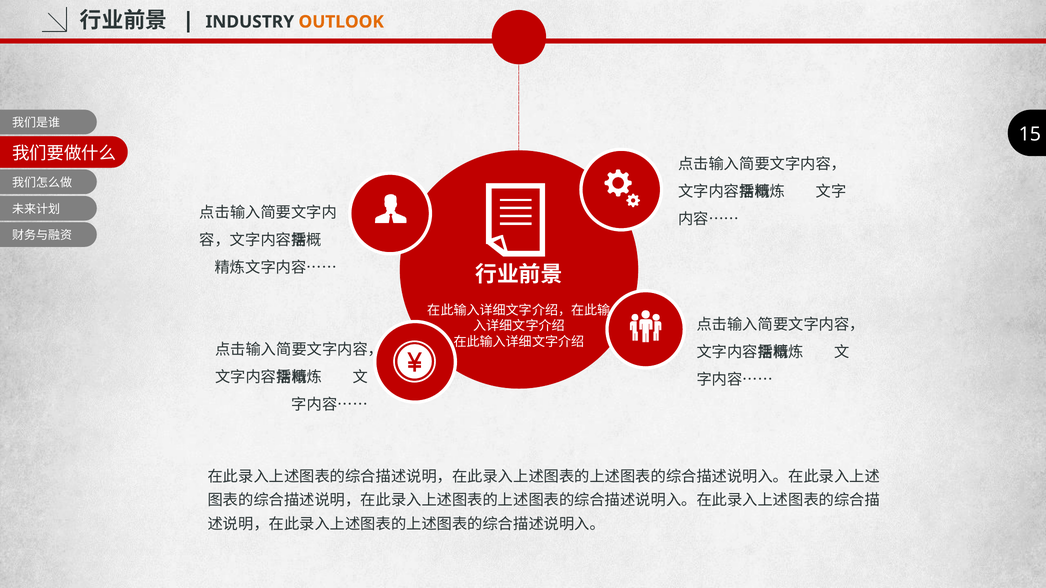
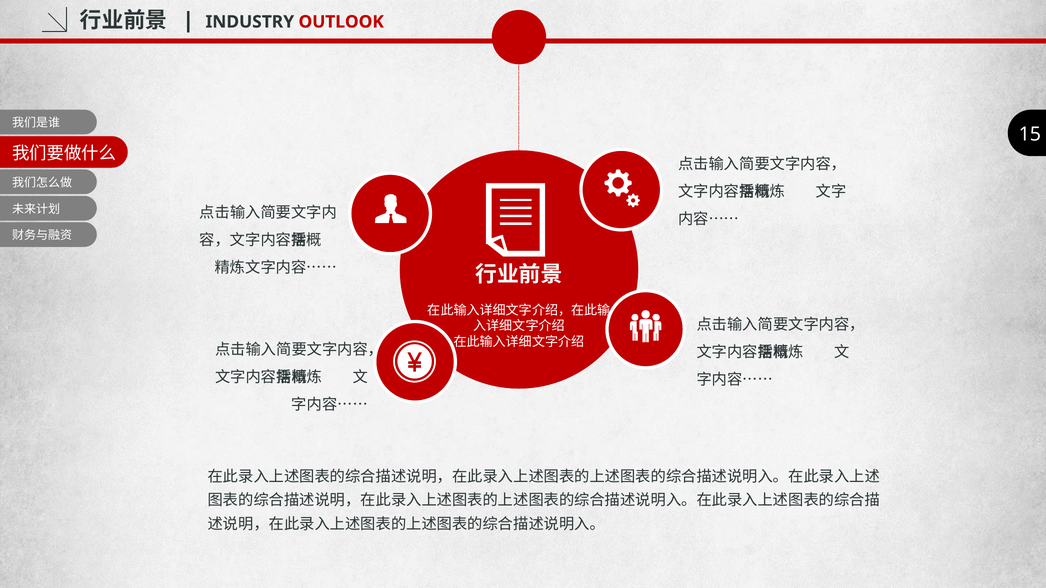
OUTLOOK colour: orange -> red (341, 22)
